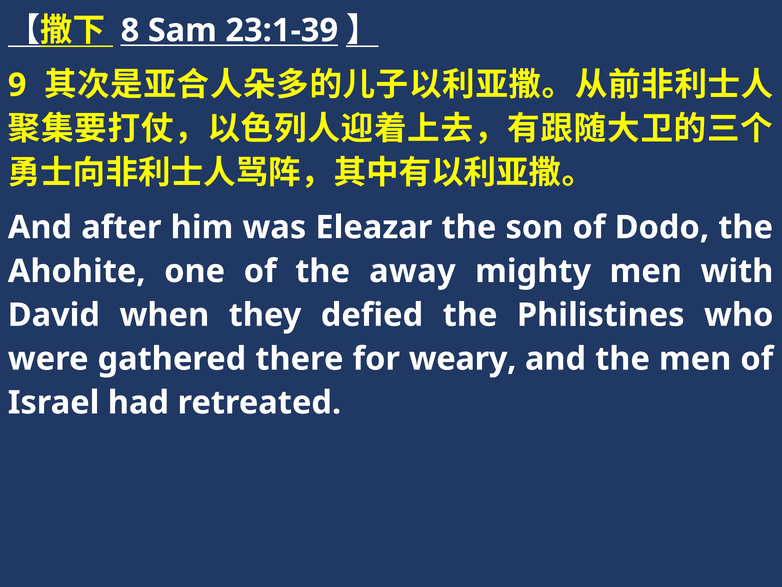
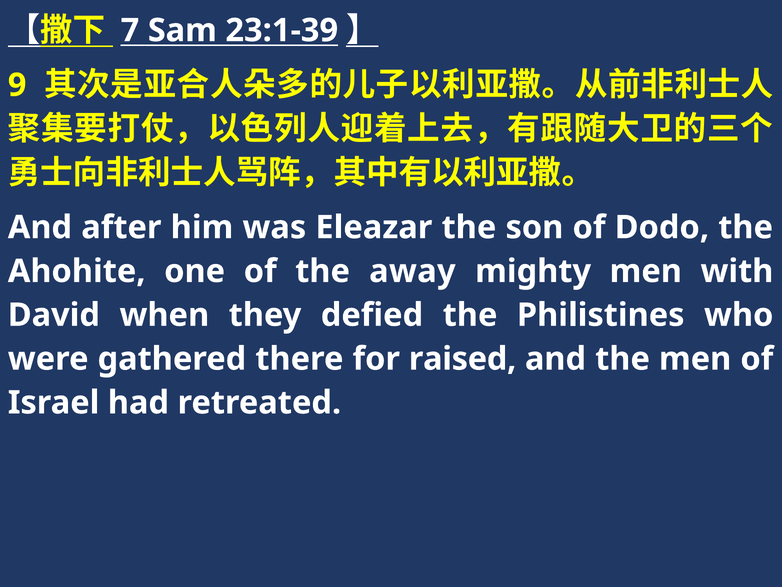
8: 8 -> 7 (130, 30)
weary: weary -> raised (463, 359)
